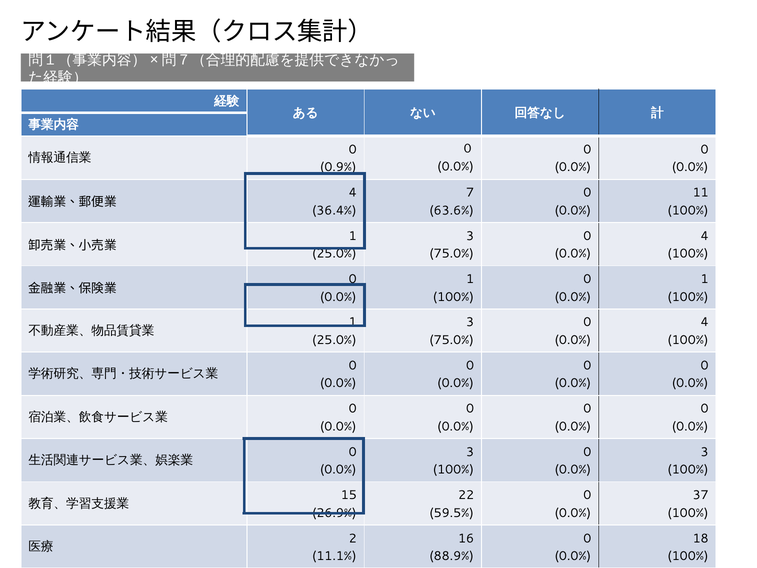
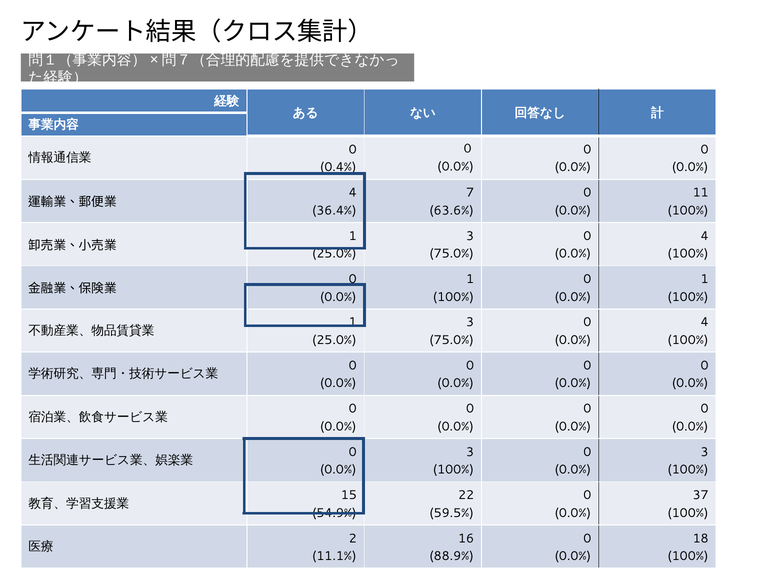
0.9%: 0.9% -> 0.4% (338, 167)
26.9%: 26.9% -> 54.9% (334, 513)
